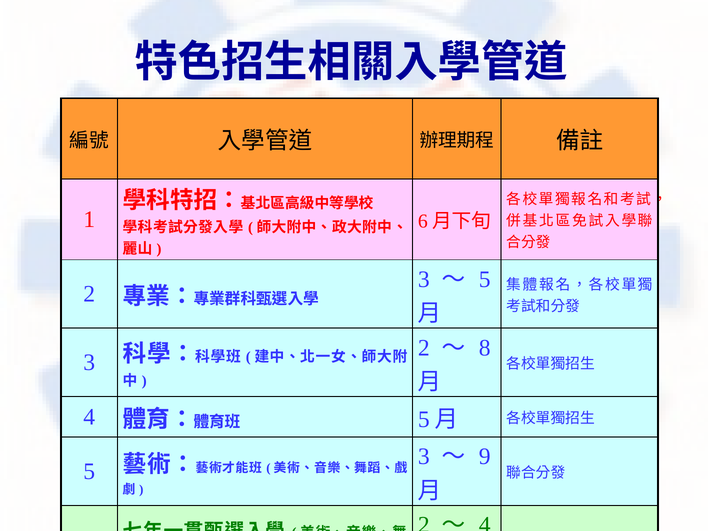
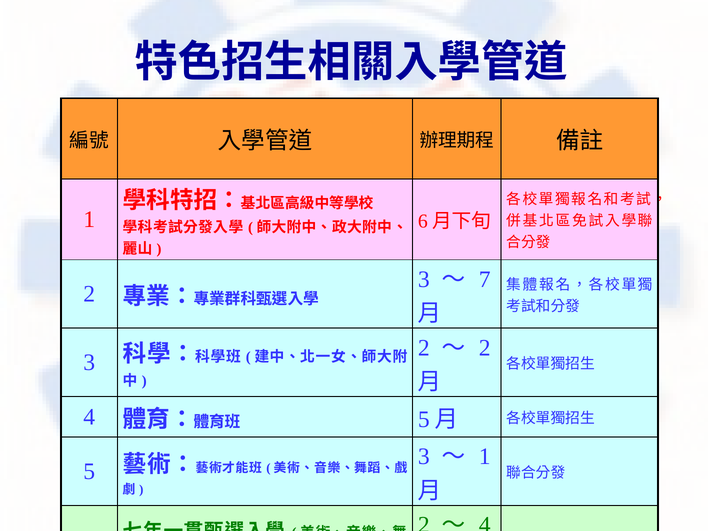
5: 5 -> 7 (485, 279)
8: 8 -> 2 (485, 348)
9: 9 -> 1 (485, 457)
